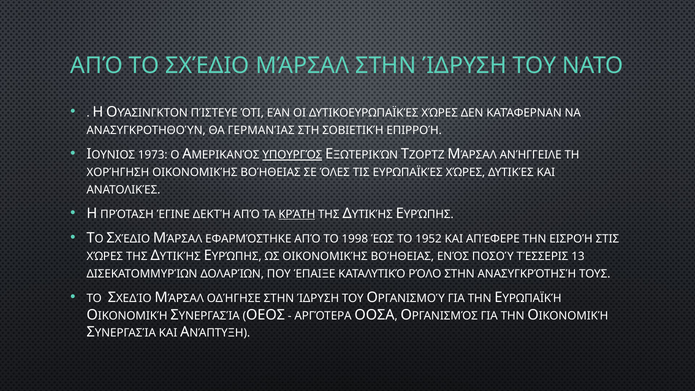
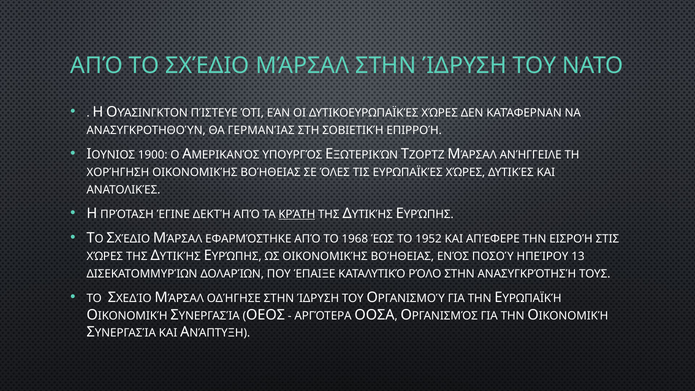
1973: 1973 -> 1900 (153, 155)
ΥΠΟΥΡΓΌΣ underline: present -> none (292, 155)
1998: 1998 -> 1968 (355, 239)
ΤΈΣΣΕΡΙΣ: ΤΈΣΣΕΡΙΣ -> ΗΠΕΊΡΟΥ (543, 256)
